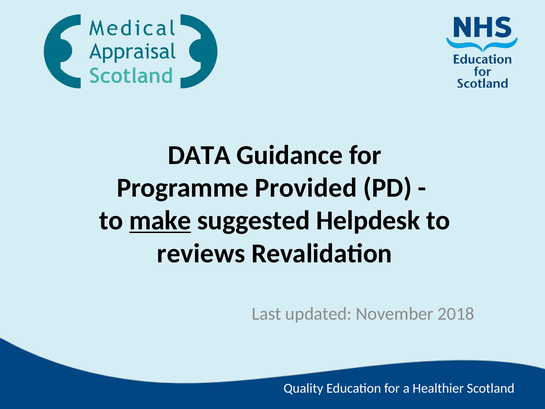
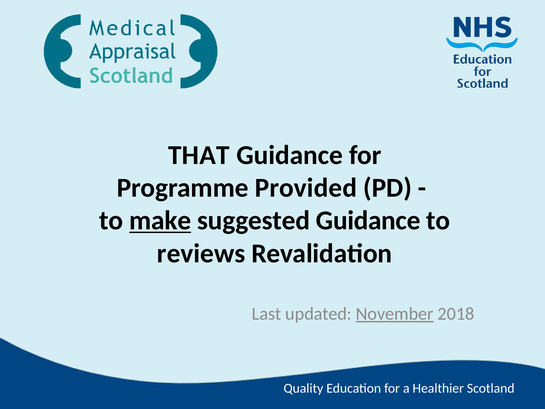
DATA: DATA -> THAT (199, 155)
suggested Helpdesk: Helpdesk -> Guidance (368, 220)
November underline: none -> present (395, 314)
